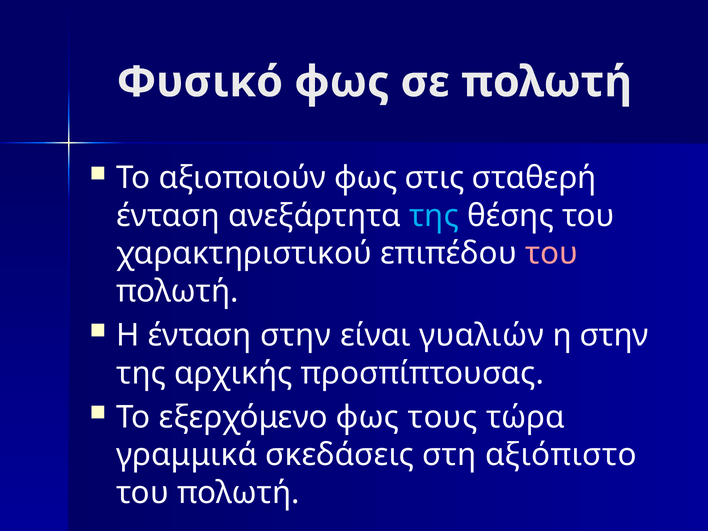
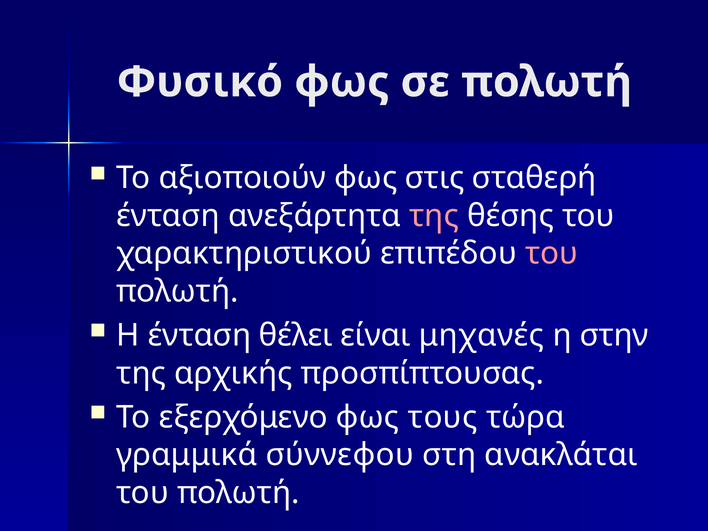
της colour: light blue -> pink (434, 216)
ένταση στην: στην -> θέλει (296, 335)
γυαλιών: γυαλιών -> μηχανές (481, 335)
σκεδάσεις: σκεδάσεις -> σύννεφου (340, 455)
αξιόπιστο: αξιόπιστο -> ανακλάται (561, 455)
